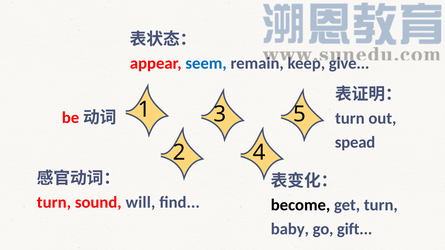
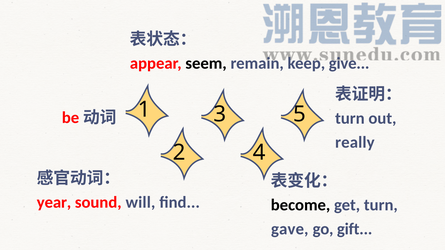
seem colour: blue -> black (206, 63)
spead: spead -> really (355, 142)
turn: turn -> year (54, 203)
baby: baby -> gave (290, 229)
